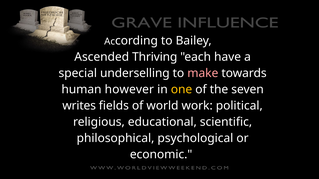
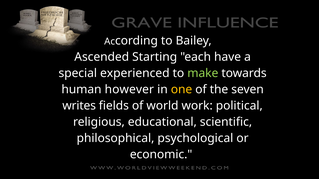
Thriving: Thriving -> Starting (155, 57)
underselling: underselling -> experienced (135, 73)
make colour: pink -> light green (203, 73)
